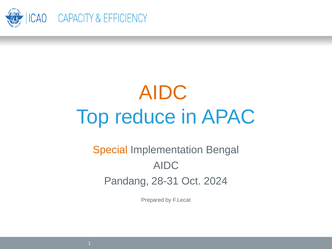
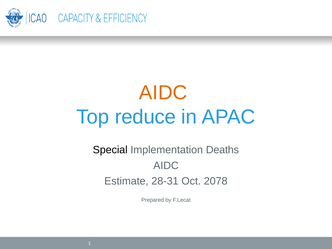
Special colour: orange -> black (110, 150)
Bengal: Bengal -> Deaths (222, 150)
Pandang: Pandang -> Estimate (126, 181)
2024: 2024 -> 2078 (216, 181)
